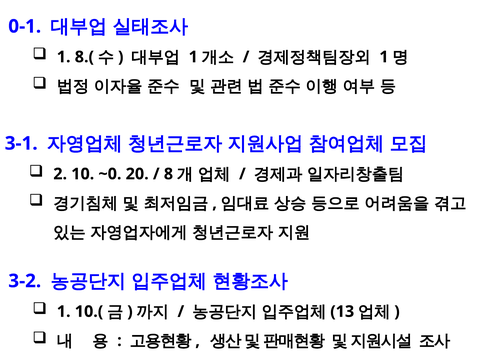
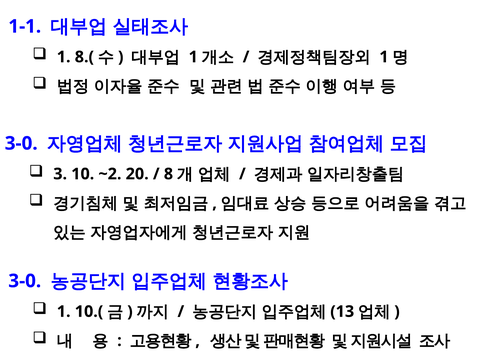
0-1: 0-1 -> 1-1 (25, 26)
3-1: 3-1 -> 3-0 (21, 143)
2: 2 -> 3 (60, 174)
~0: ~0 -> ~2 (110, 174)
3-2: 3-2 -> 3-0 (25, 281)
